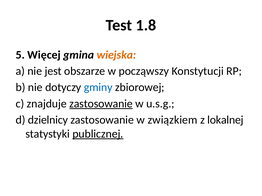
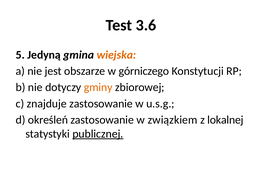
1.8: 1.8 -> 3.6 (146, 25)
Więcej: Więcej -> Jedyną (44, 55)
począwszy: począwszy -> górniczego (144, 71)
gminy colour: blue -> orange (98, 88)
zastosowanie underline: present -> none (101, 104)
dzielnicy: dzielnicy -> określeń (48, 120)
